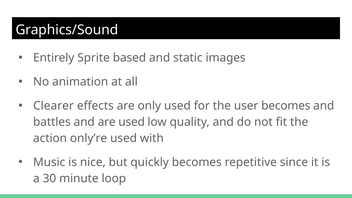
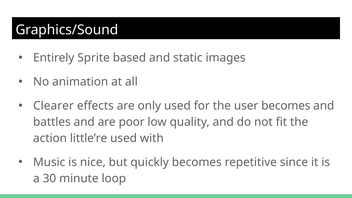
are used: used -> poor (132, 122)
only’re: only’re -> little’re (89, 138)
